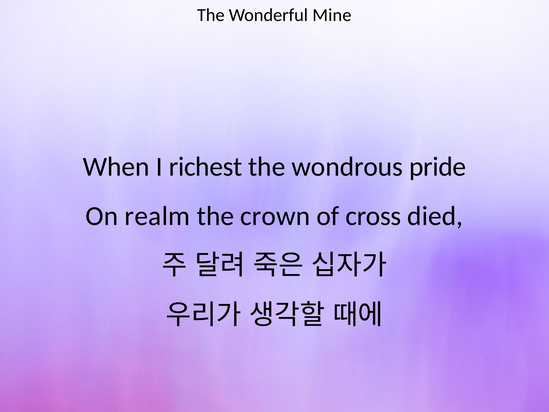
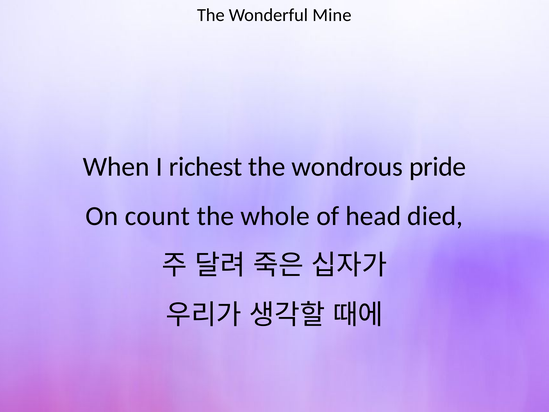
realm: realm -> count (157, 216)
crown: crown -> whole (275, 216)
cross: cross -> head (373, 216)
